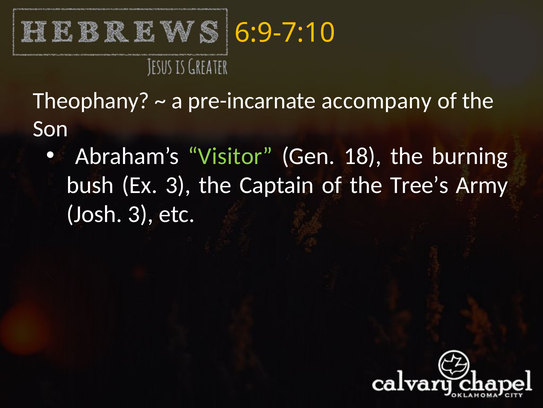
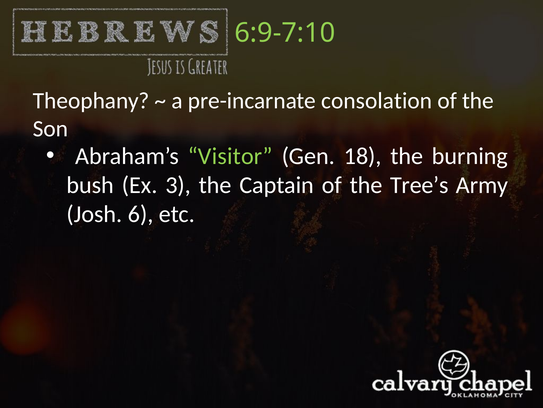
6:9-7:10 colour: yellow -> light green (285, 33)
accompany: accompany -> consolation (377, 101)
Josh 3: 3 -> 6 (141, 214)
